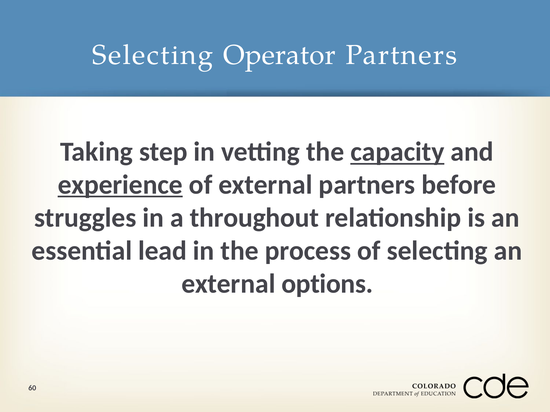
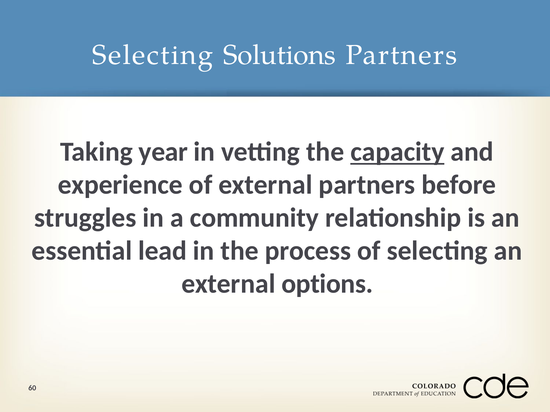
Operator: Operator -> Solutions (280, 55)
step: step -> year (163, 152)
experience underline: present -> none (120, 185)
throughout: throughout -> community (254, 218)
